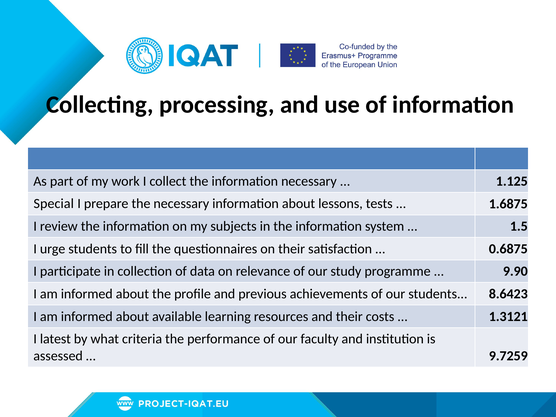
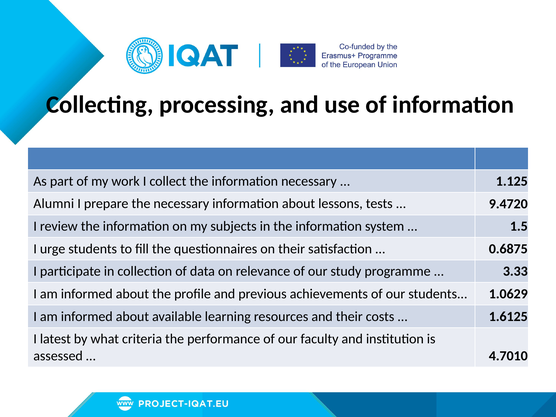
Special: Special -> Alumni (54, 204)
1.6875: 1.6875 -> 9.4720 (508, 204)
9.90: 9.90 -> 3.33 (515, 271)
8.6423: 8.6423 -> 1.0629 (508, 294)
1.3121: 1.3121 -> 1.6125 (508, 316)
9.7259: 9.7259 -> 4.7010 (508, 356)
